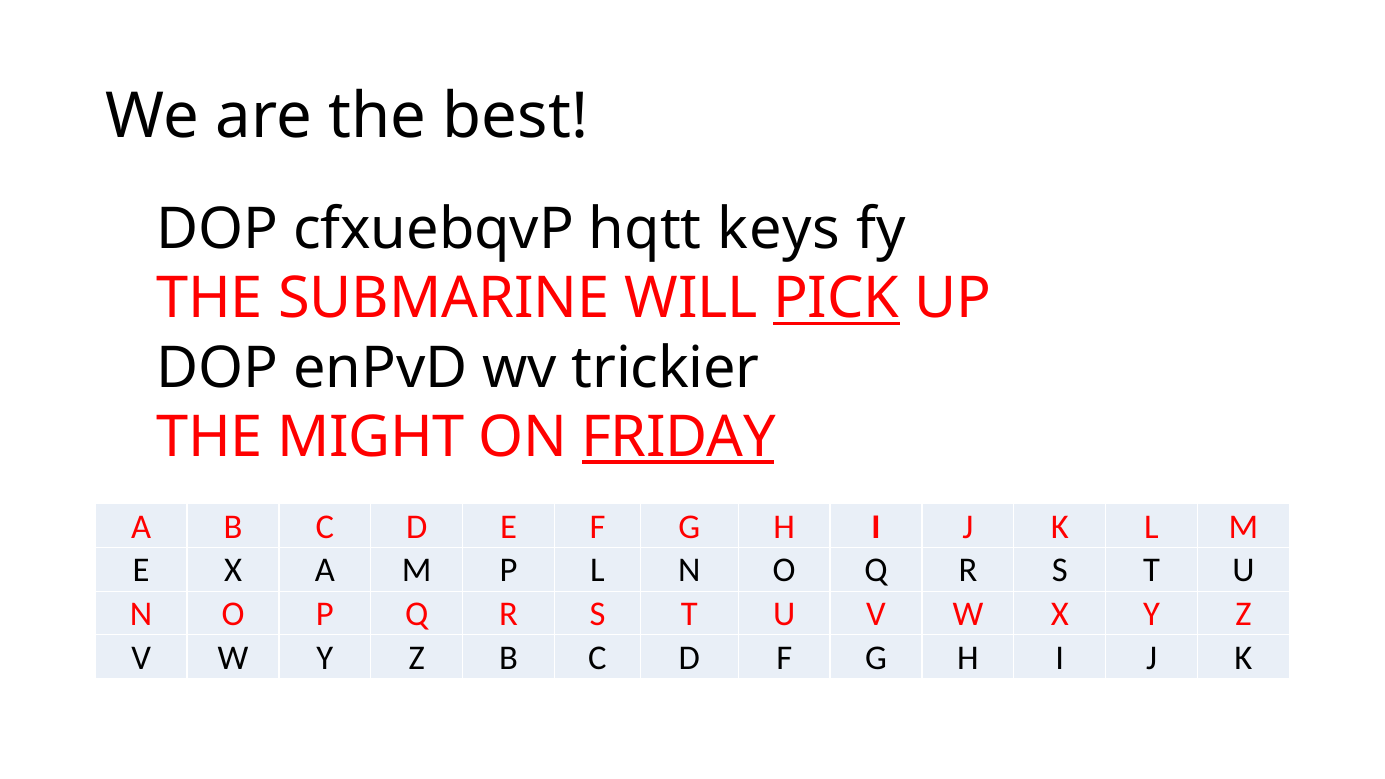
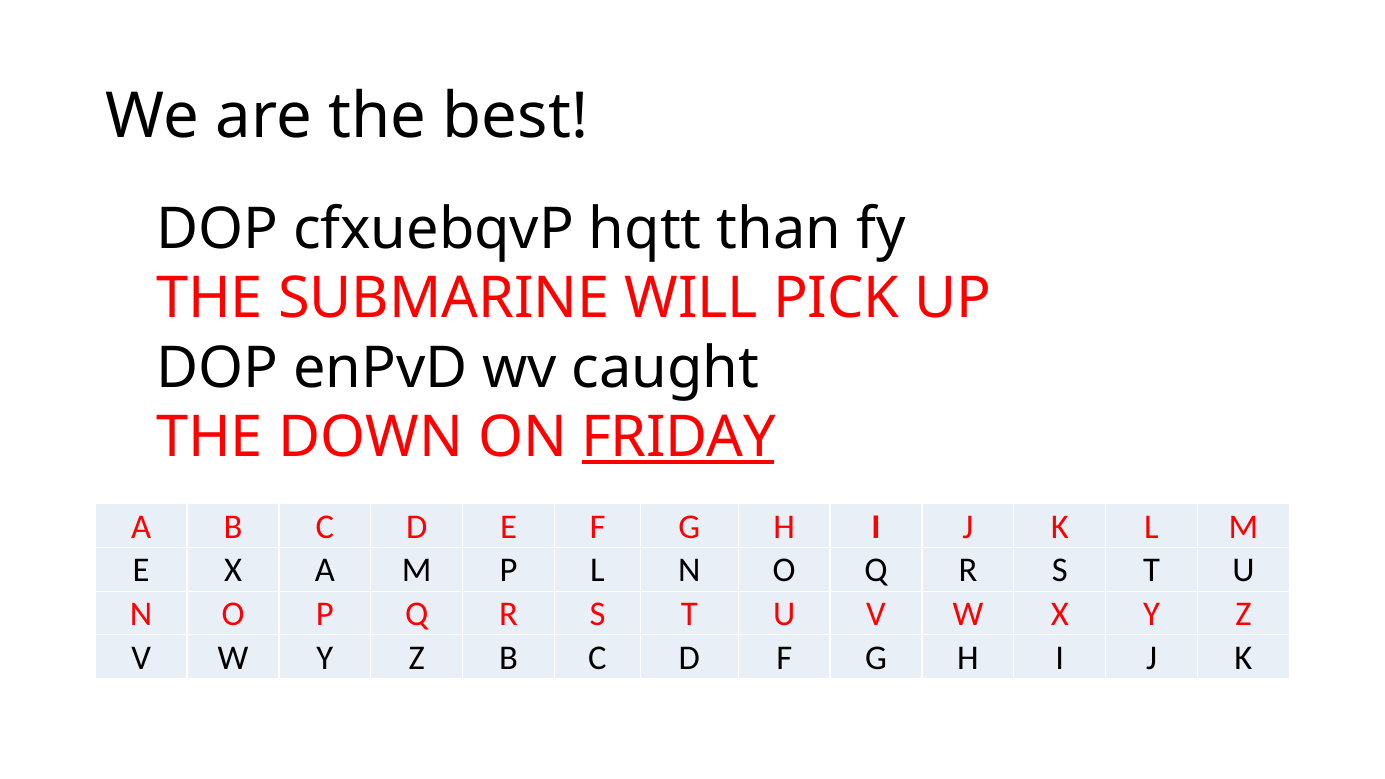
keys: keys -> than (779, 230)
PICK underline: present -> none (836, 299)
trickier: trickier -> caught (665, 368)
MIGHT: MIGHT -> DOWN (371, 437)
